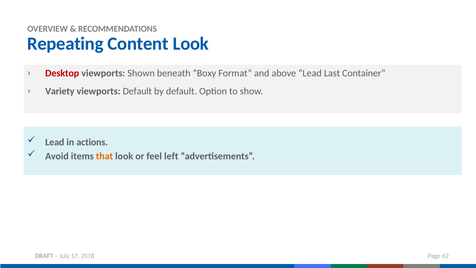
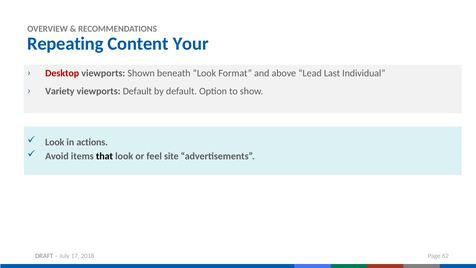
Content Look: Look -> Your (191, 44)
beneath Boxy: Boxy -> Look (204, 73)
Container: Container -> Individual (364, 73)
Lead: Lead -> Look (55, 142)
that colour: orange -> black (104, 156)
left: left -> site (171, 156)
